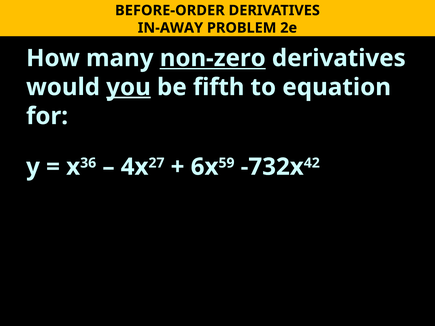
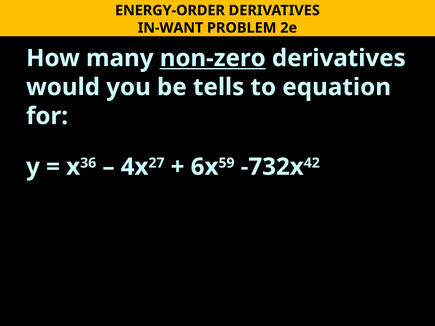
BEFORE-ORDER: BEFORE-ORDER -> ENERGY-ORDER (170, 10)
IN-AWAY: IN-AWAY -> IN-WANT (171, 28)
you underline: present -> none (129, 87)
fifth: fifth -> tells (219, 87)
